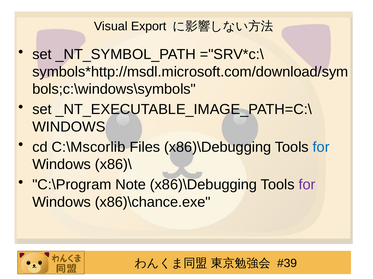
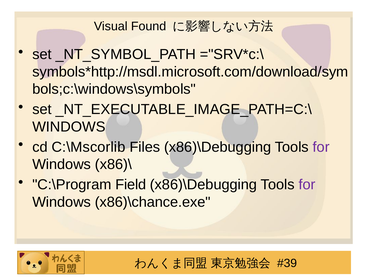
Export: Export -> Found (149, 26)
for colour: blue -> purple (321, 147)
Note: Note -> Field (131, 185)
